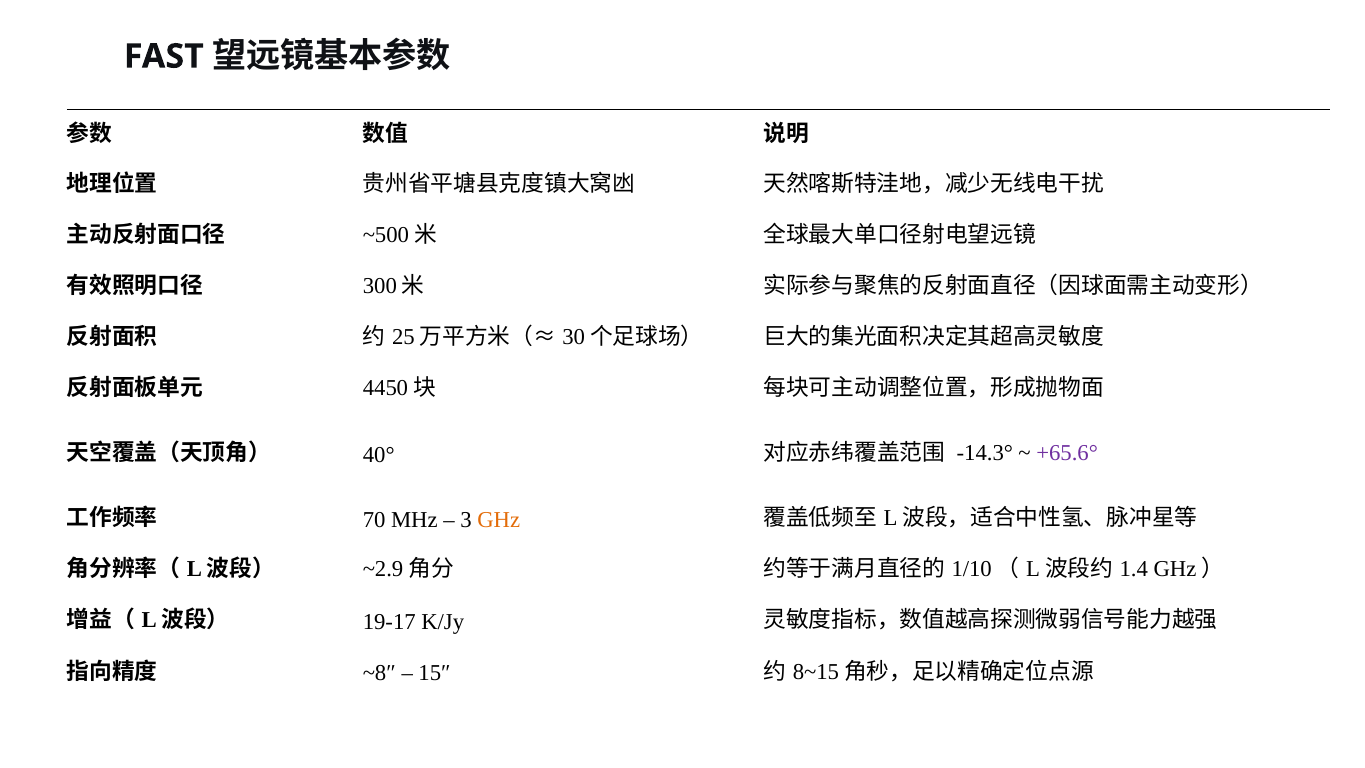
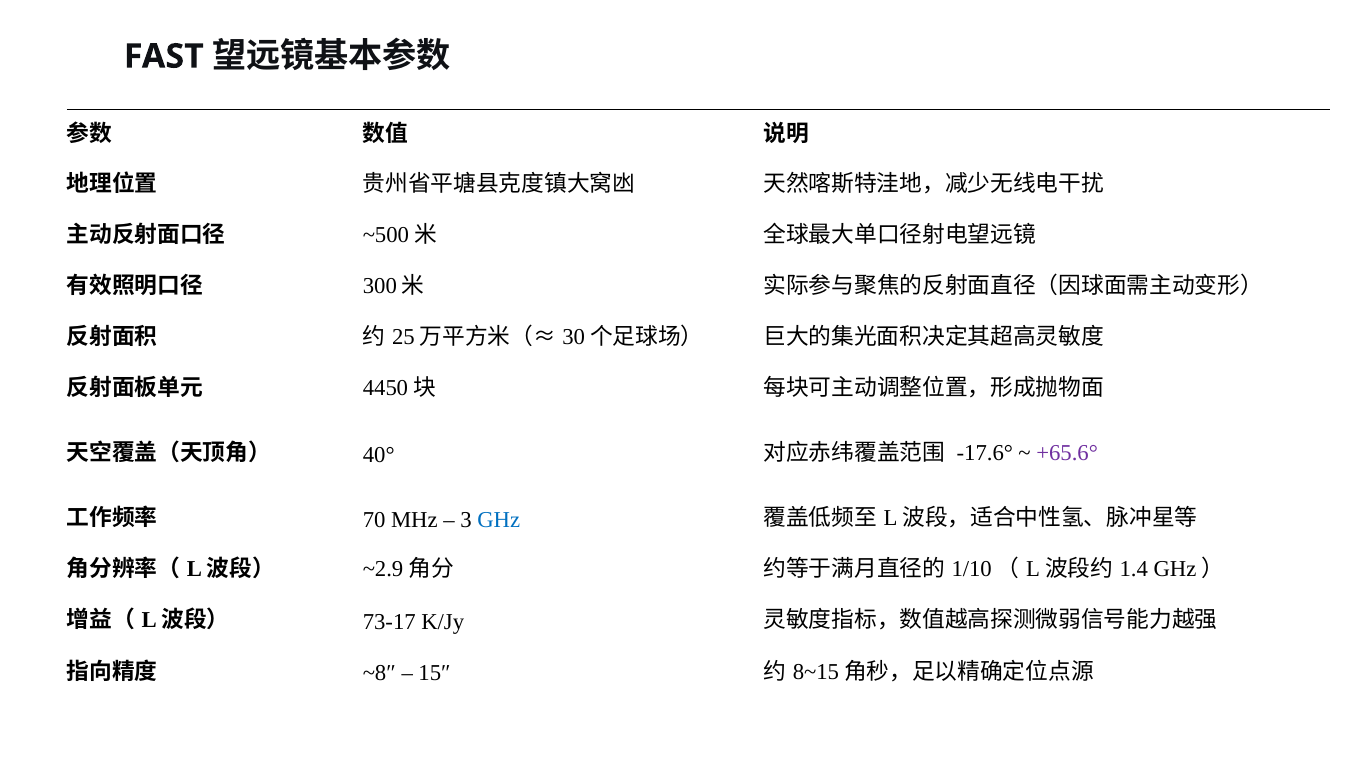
-14.3°: -14.3° -> -17.6° (985, 453)
GHz colour: orange -> blue (499, 520)
19-17: 19-17 -> 73-17 (389, 622)
